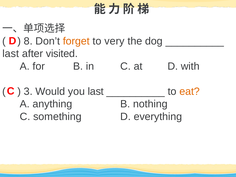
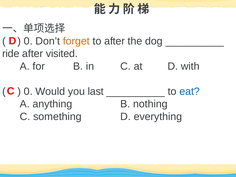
8: 8 -> 0 (28, 41)
to very: very -> after (115, 41)
last: last -> ride (11, 54)
3: 3 -> 0 (28, 91)
eat colour: orange -> blue (190, 91)
